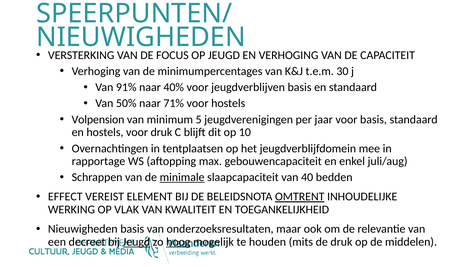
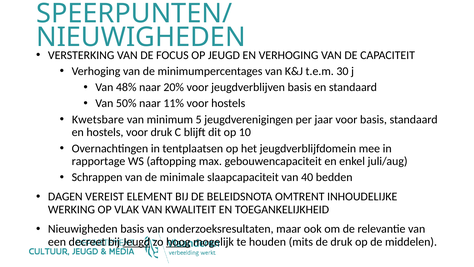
91%: 91% -> 48% (126, 87)
40%: 40% -> 20% (174, 87)
71%: 71% -> 11% (174, 103)
Volpension: Volpension -> Kwetsbare (98, 119)
minimale underline: present -> none (182, 177)
EFFECT: EFFECT -> DAGEN (65, 196)
OMTRENT underline: present -> none (300, 196)
